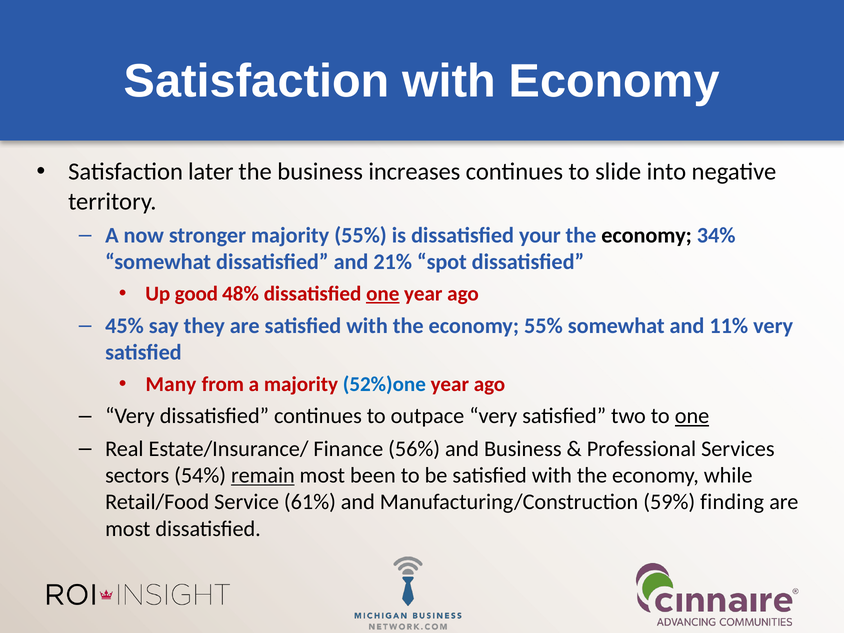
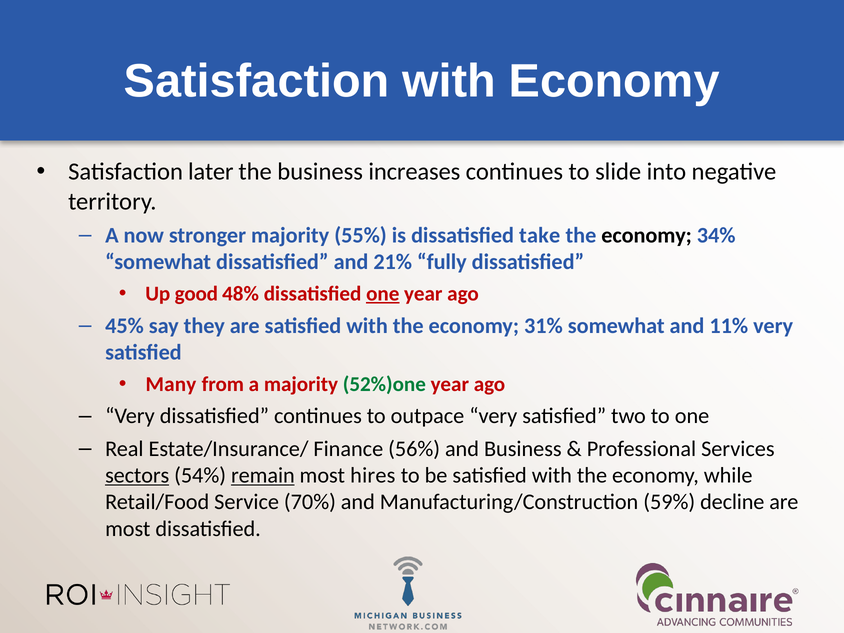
your: your -> take (540, 235)
spot: spot -> fully (442, 262)
economy 55%: 55% -> 31% (543, 326)
52%)one colour: blue -> green (384, 384)
one underline: present -> none (692, 416)
sectors underline: none -> present (137, 475)
been: been -> hires (373, 475)
61%: 61% -> 70% (310, 502)
finding: finding -> decline (732, 502)
